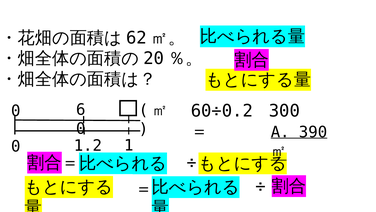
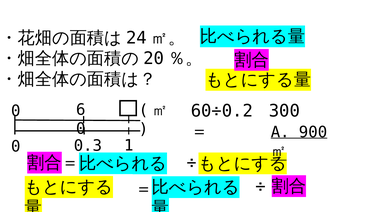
62: 62 -> 24 (136, 38)
390: 390 -> 900 (313, 132)
1.2: 1.2 -> 0.3 (88, 145)
